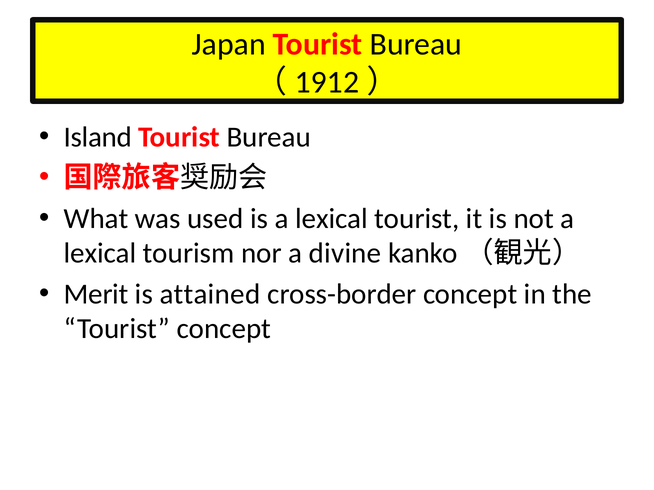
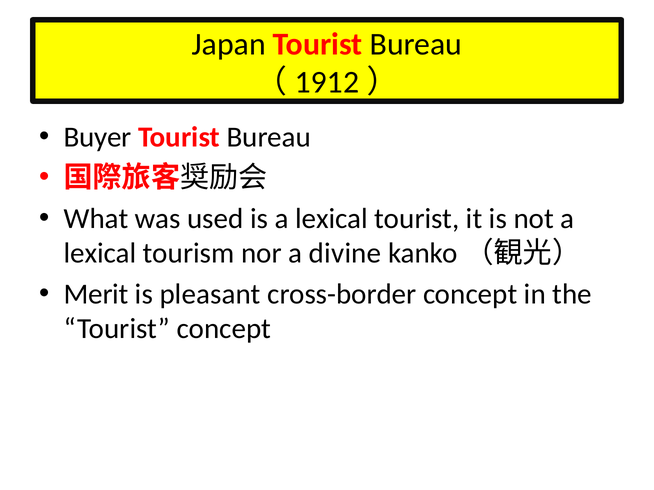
Island: Island -> Buyer (98, 137)
attained: attained -> pleasant (210, 294)
